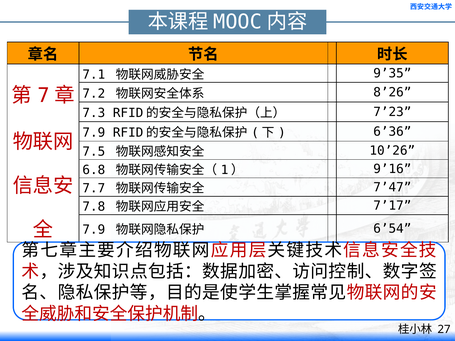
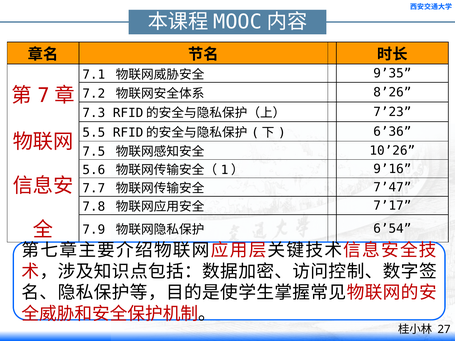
7.9: 7.9 -> 5.5 (94, 133)
6.8: 6.8 -> 5.6 (94, 170)
